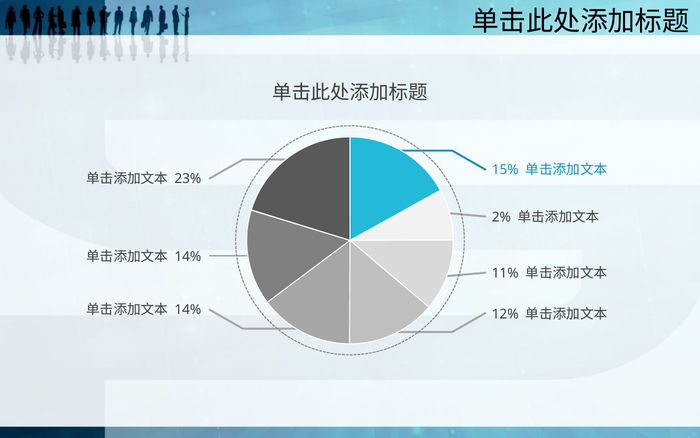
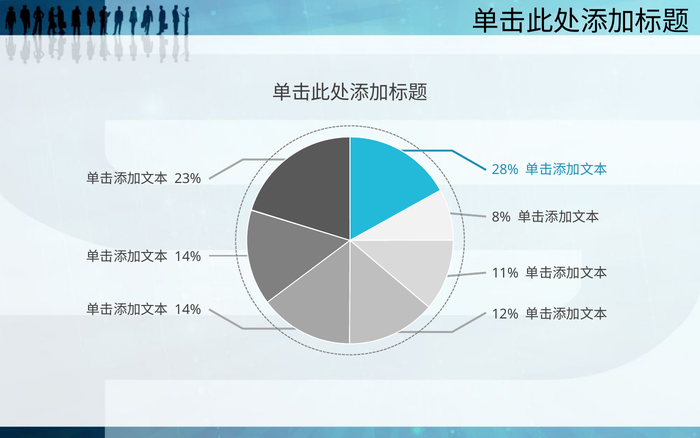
15%: 15% -> 28% (505, 169)
2%: 2% -> 8% (501, 217)
